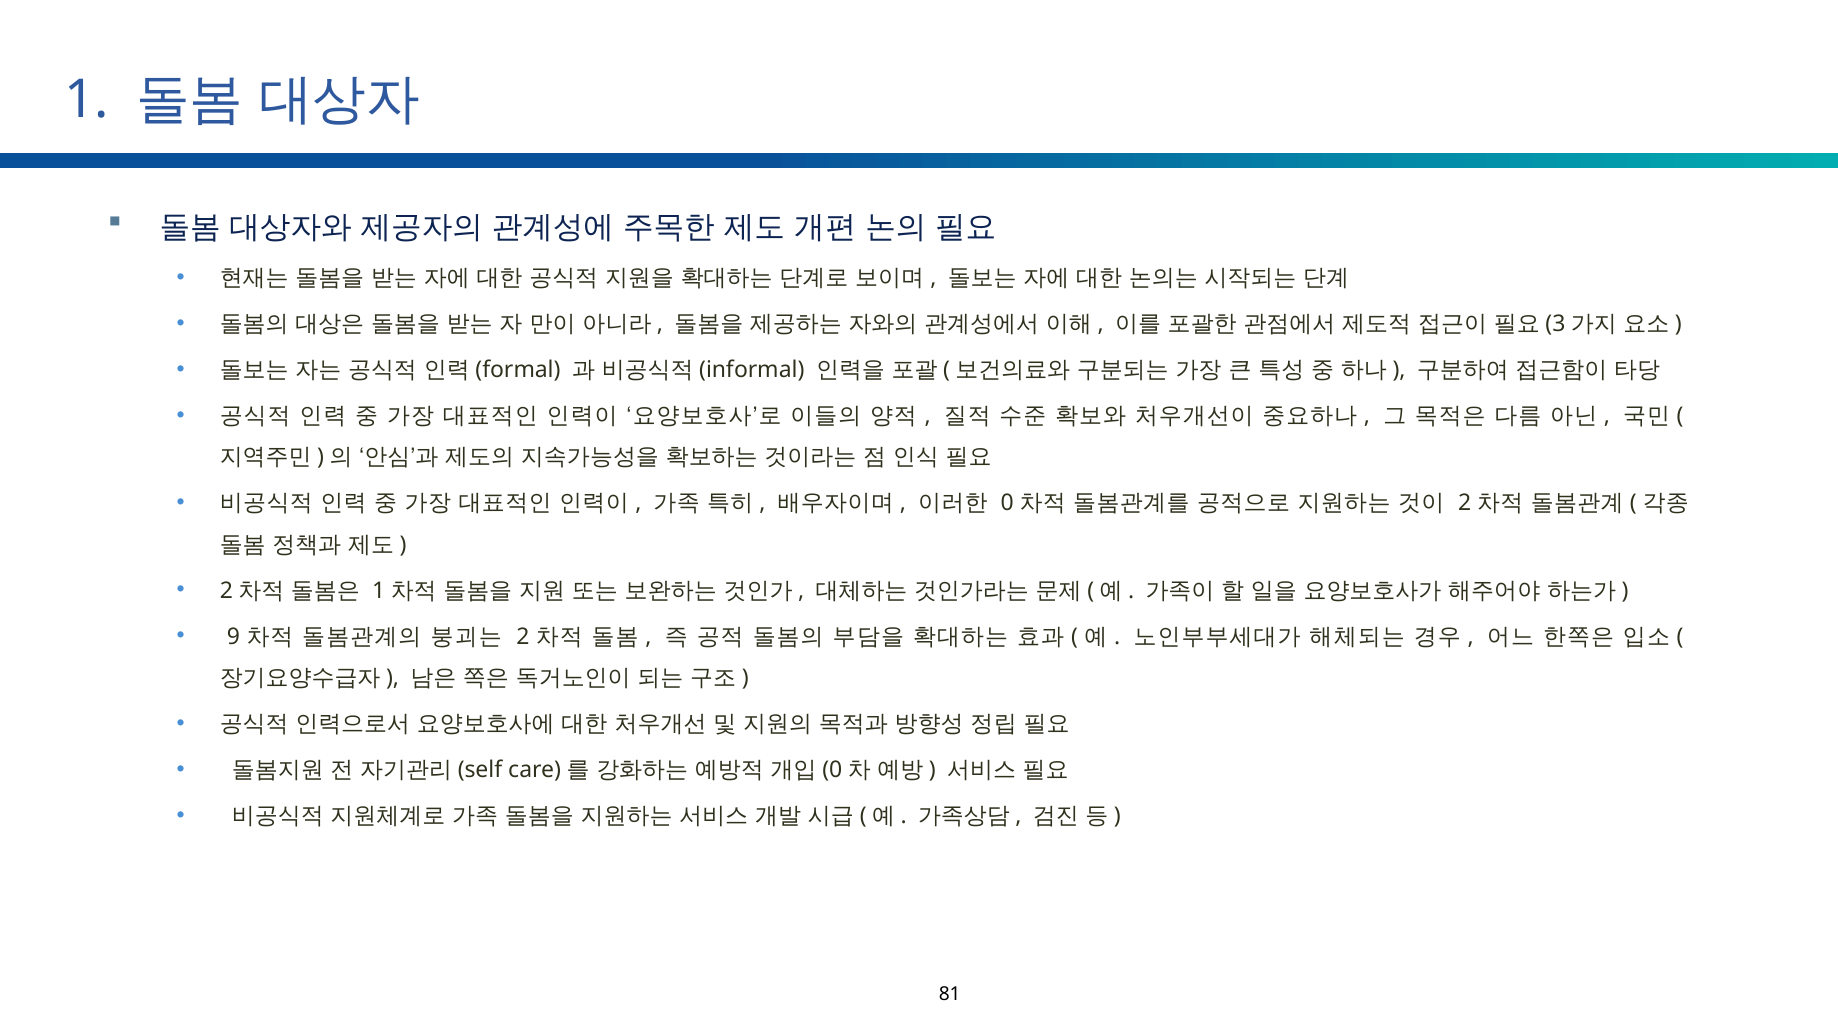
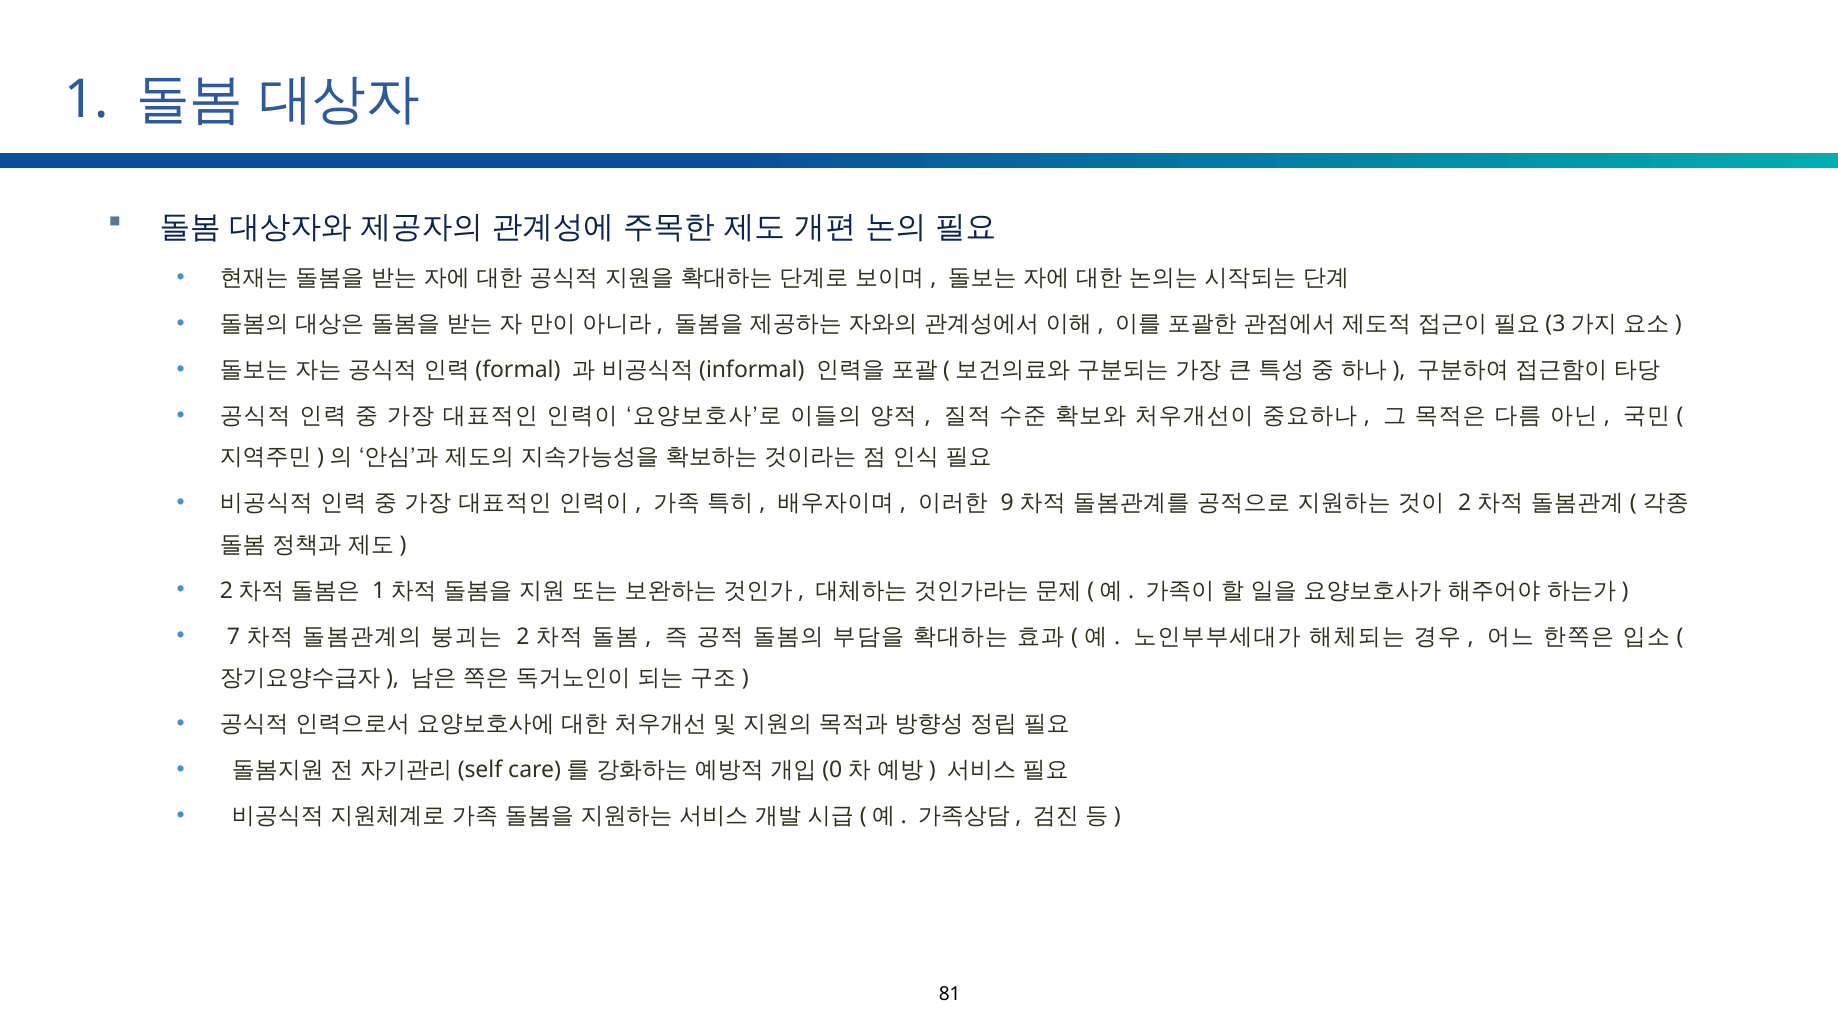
0: 0 -> 9 (1007, 503)
9: 9 -> 7 (233, 636)
